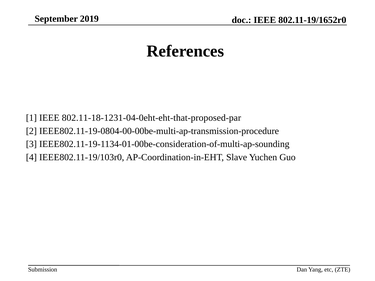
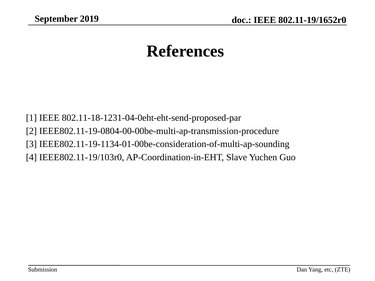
802.11-18-1231-04-0eht-eht-that-proposed-par: 802.11-18-1231-04-0eht-eht-that-proposed-par -> 802.11-18-1231-04-0eht-eht-send-proposed-par (151, 118)
